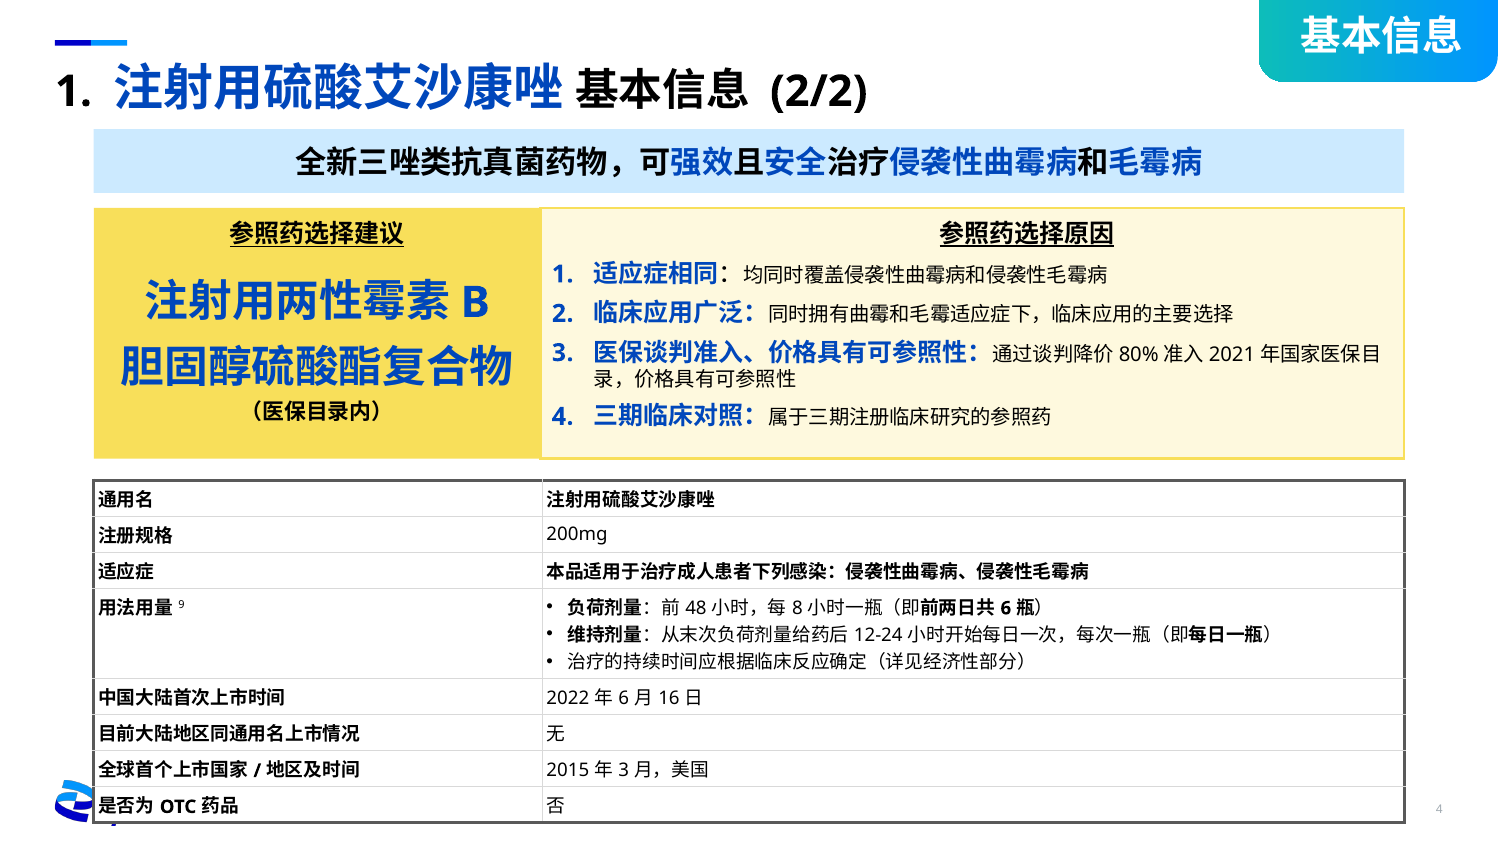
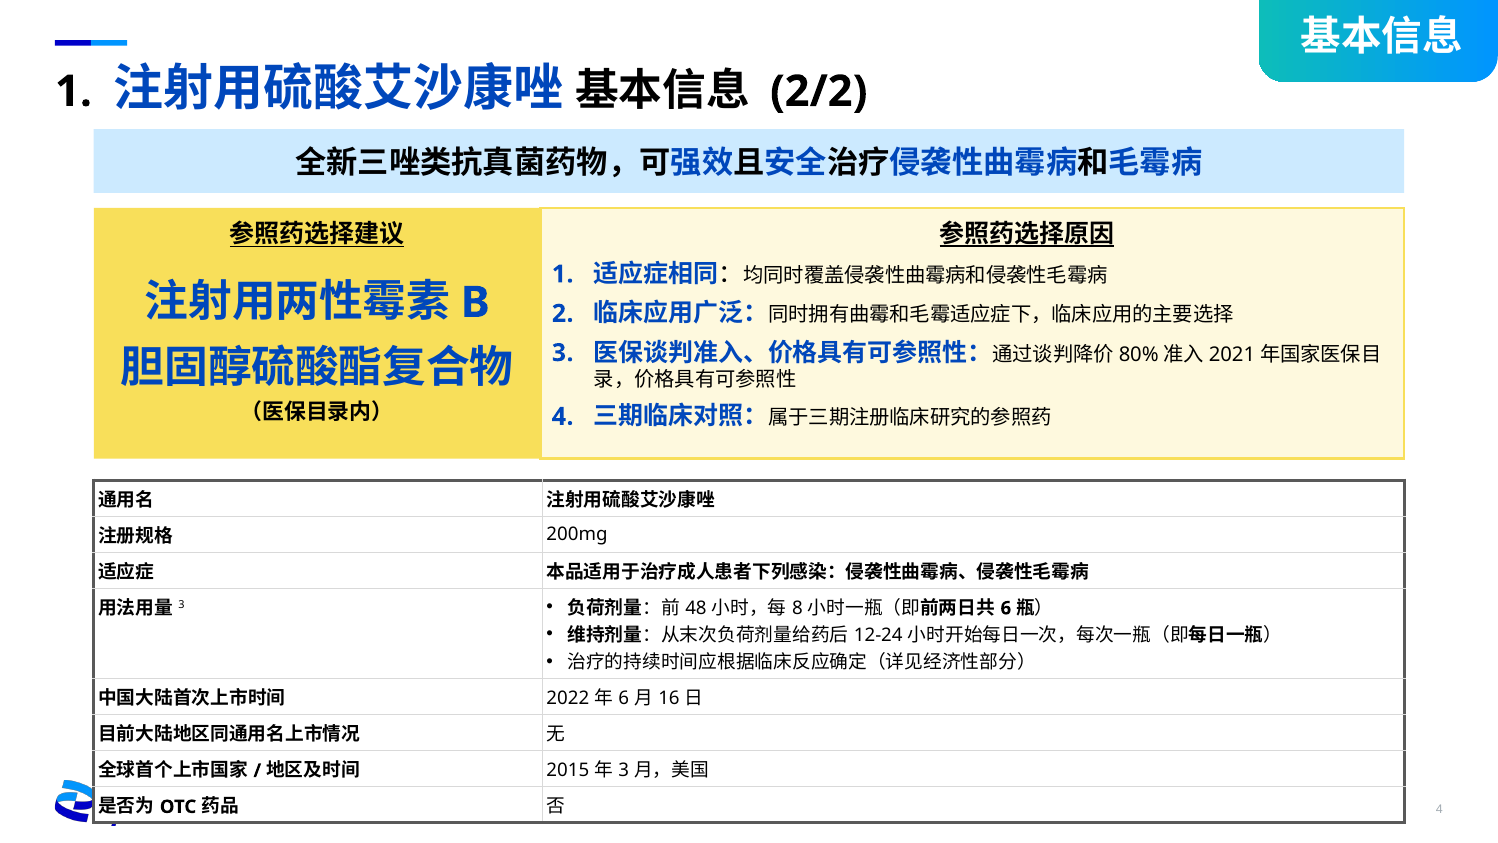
9: 9 -> 3 (182, 605)
